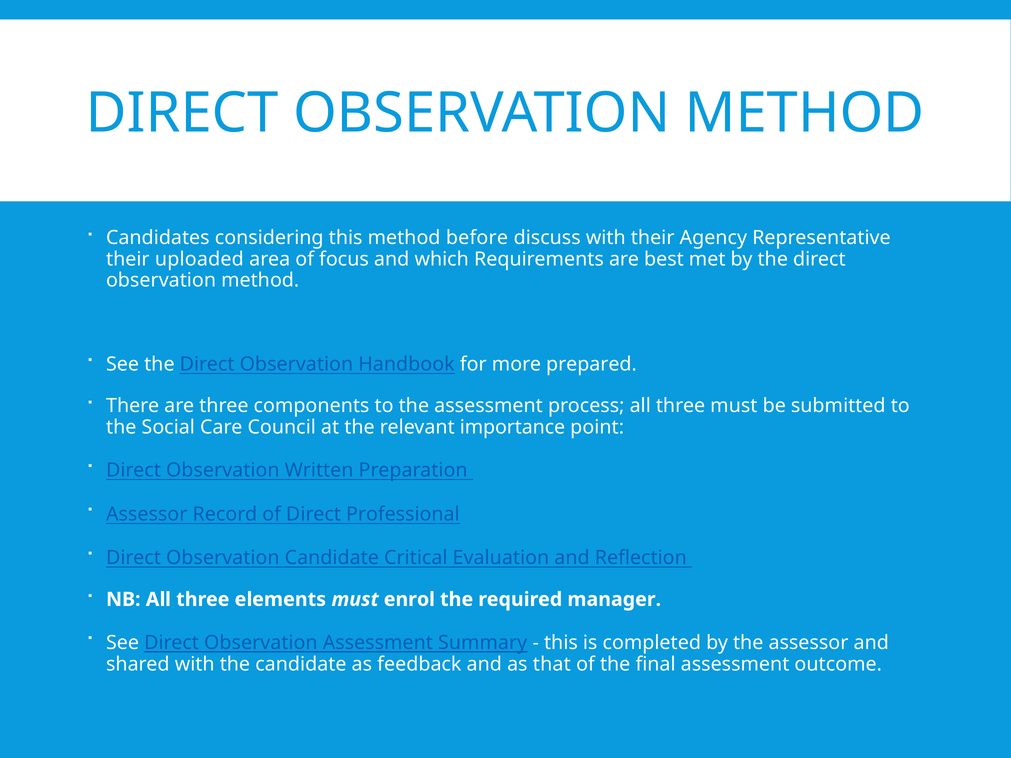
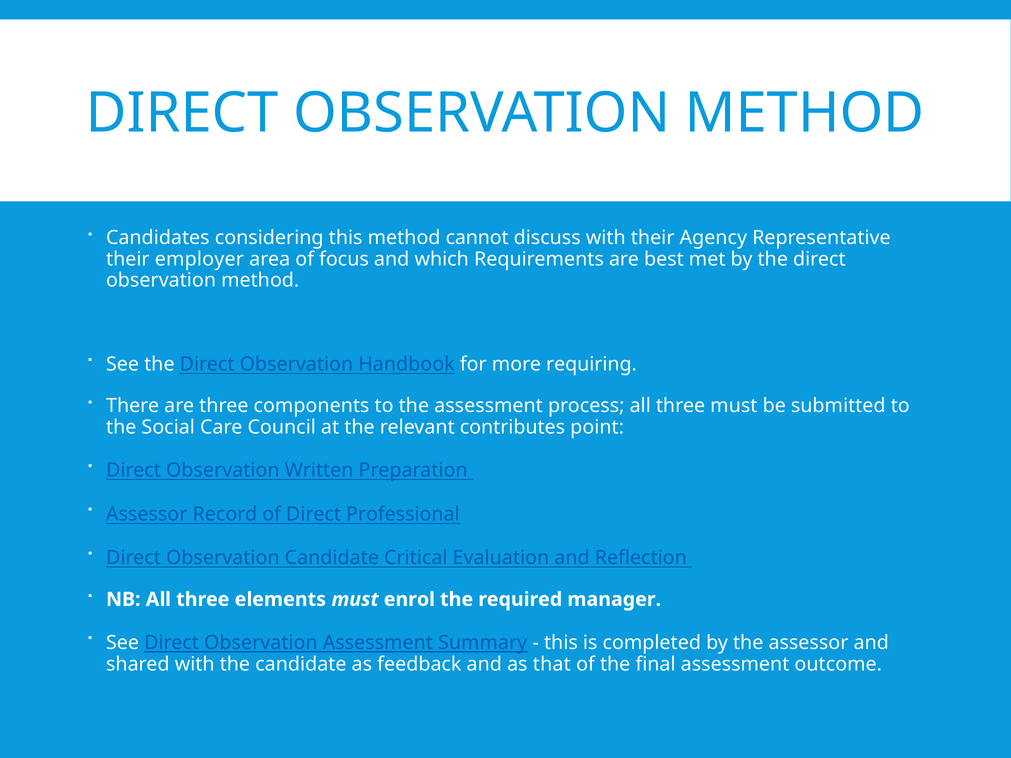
before: before -> cannot (477, 238)
uploaded: uploaded -> employer (199, 259)
prepared: prepared -> requiring (591, 365)
importance: importance -> contributes (512, 427)
